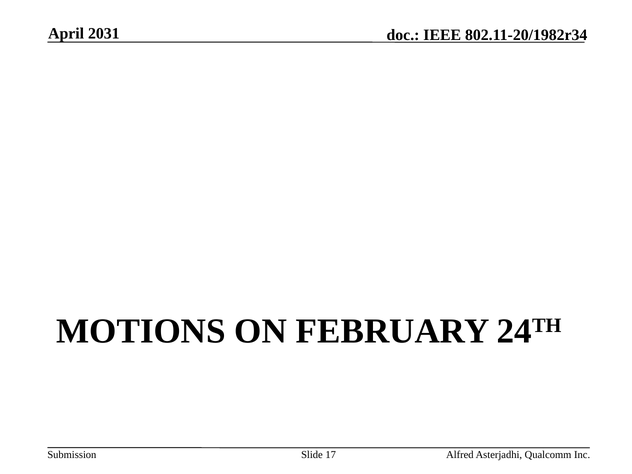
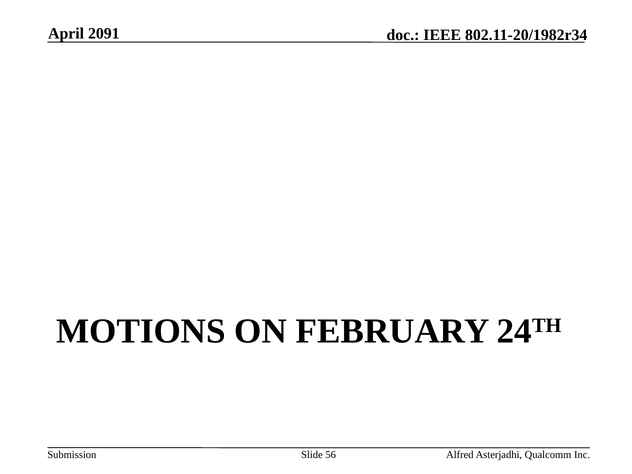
2031: 2031 -> 2091 (104, 34)
17: 17 -> 56 (331, 455)
